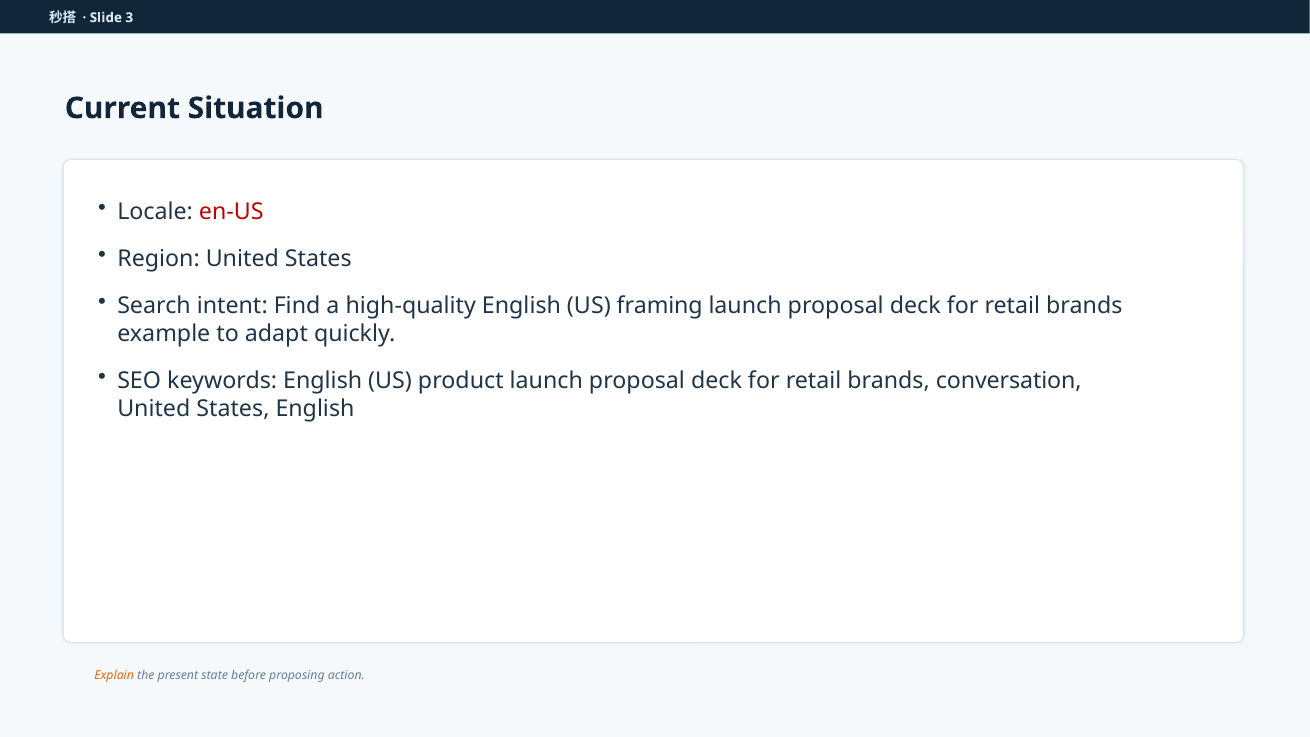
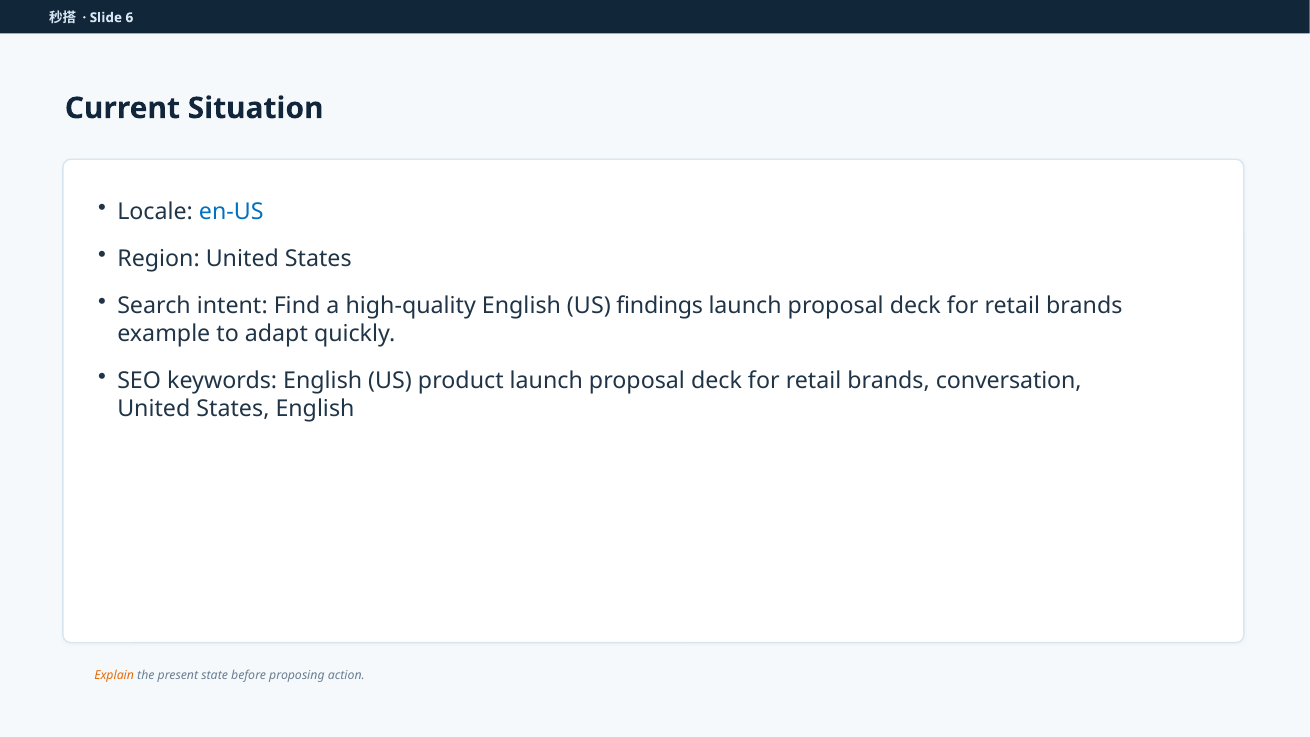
3: 3 -> 6 (129, 18)
en-US colour: red -> blue (231, 212)
framing: framing -> findings (660, 306)
